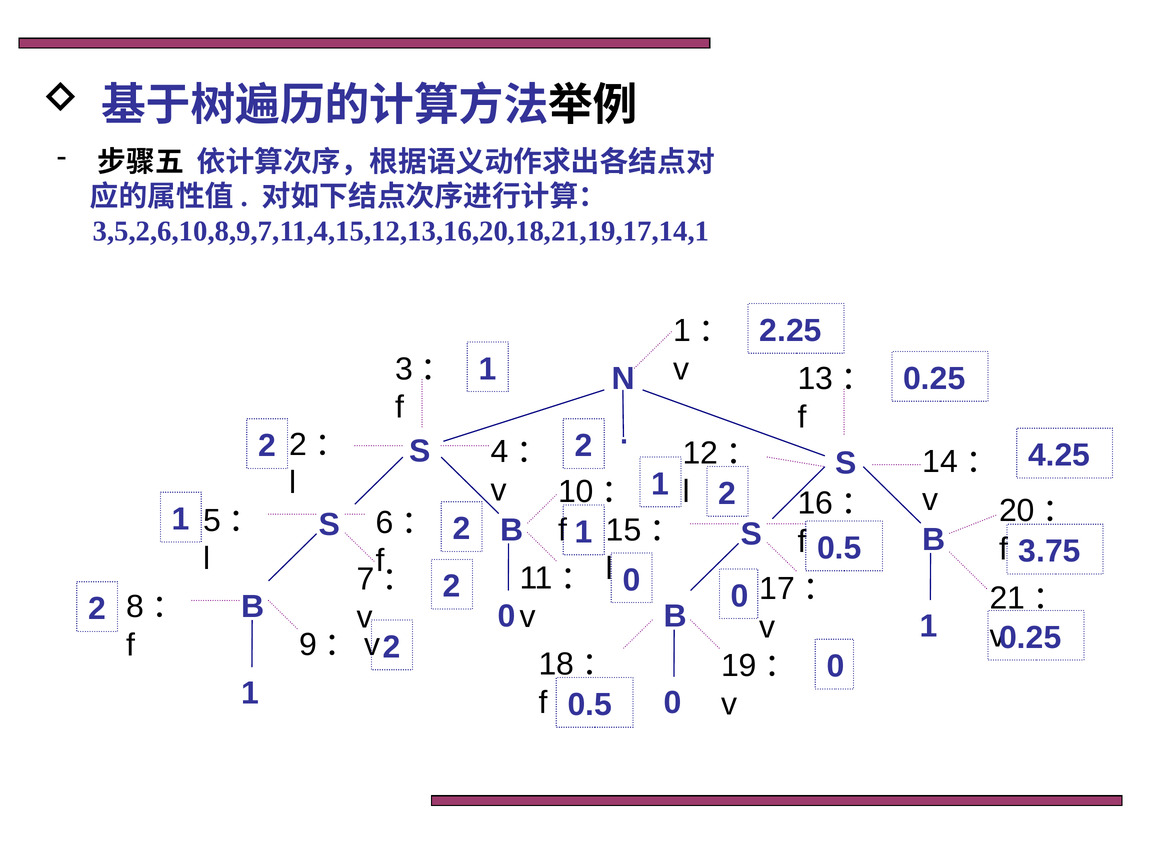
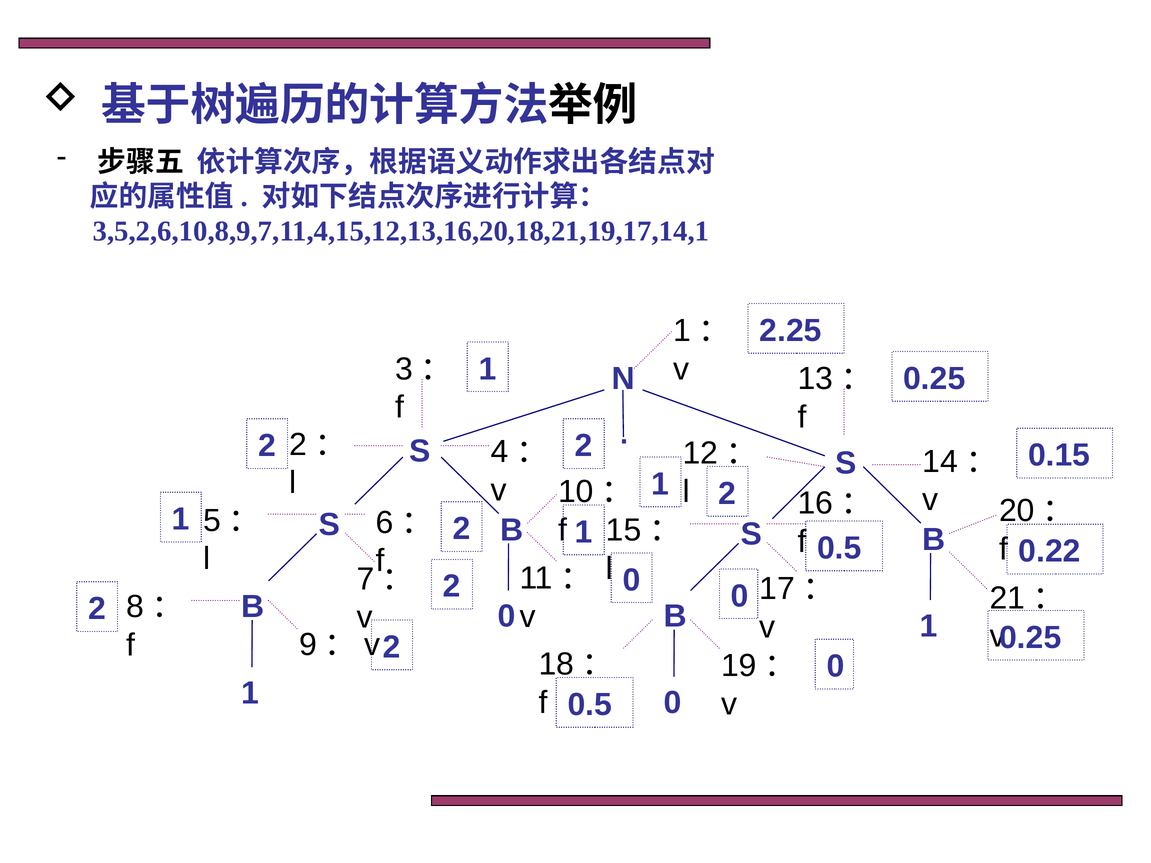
4.25: 4.25 -> 0.15 (1059, 456)
3.75: 3.75 -> 0.22 (1050, 551)
